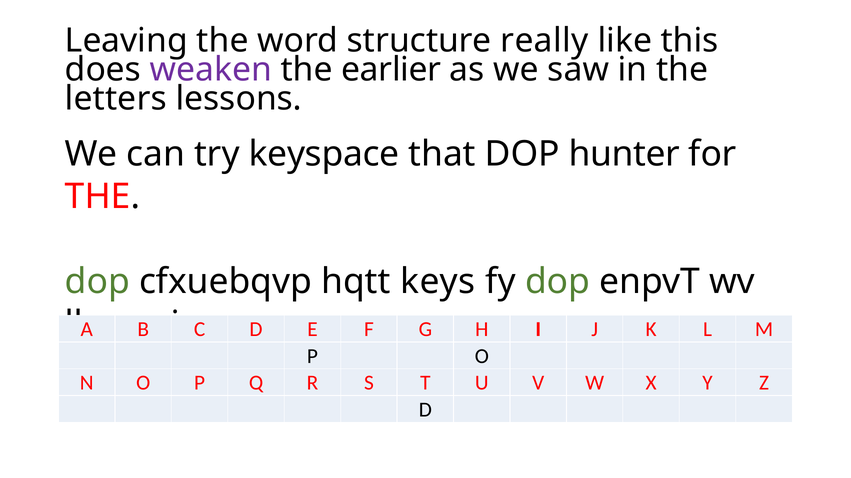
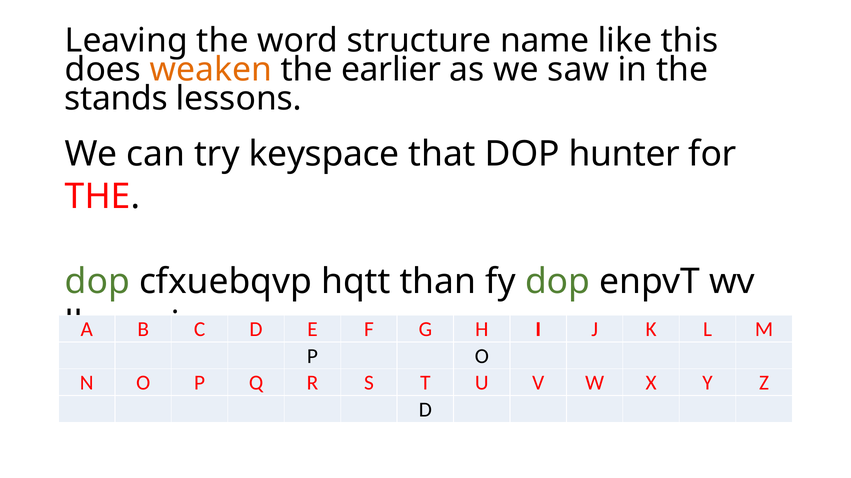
really: really -> name (545, 41)
weaken colour: purple -> orange (211, 70)
letters: letters -> stands (116, 99)
keys: keys -> than (438, 282)
